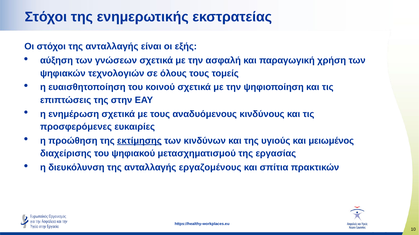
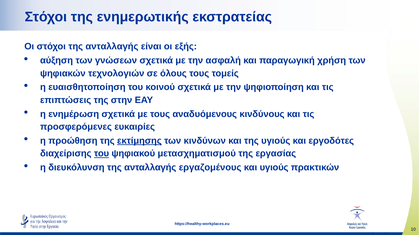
μειωμένος: μειωμένος -> εργοδότες (331, 141)
του underline: none -> present (102, 154)
και σπίτια: σπίτια -> υγιούς (274, 168)
